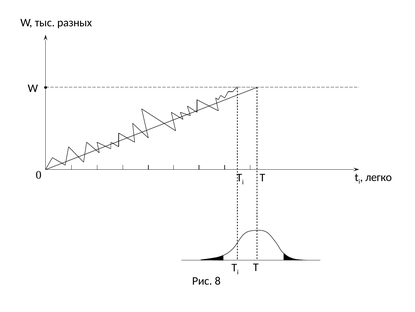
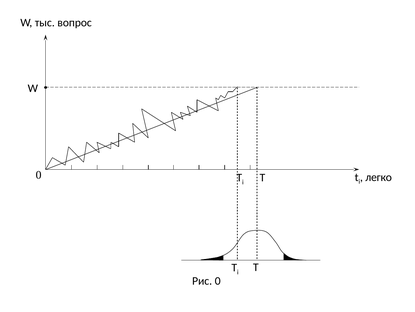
разных: разных -> вопрос (75, 23)
Рис 8: 8 -> 0 (218, 280)
